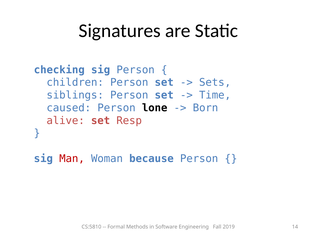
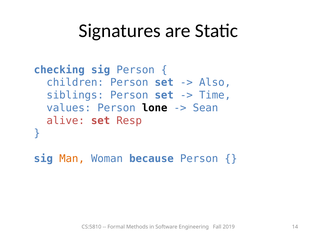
Sets: Sets -> Also (215, 82)
caused: caused -> values (69, 108)
Born: Born -> Sean (205, 108)
Man colour: red -> orange (72, 158)
